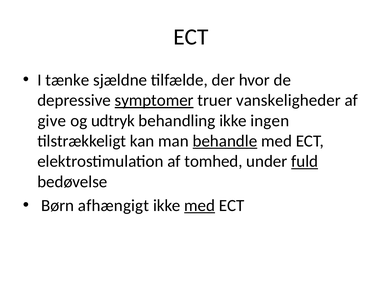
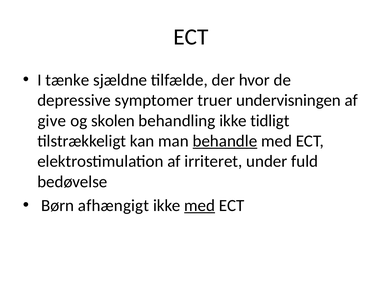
symptomer underline: present -> none (154, 101)
vanskeligheder: vanskeligheder -> undervisningen (288, 101)
udtryk: udtryk -> skolen (113, 121)
ingen: ingen -> tidligt (270, 121)
tomhed: tomhed -> irriteret (213, 162)
fuld underline: present -> none (305, 162)
